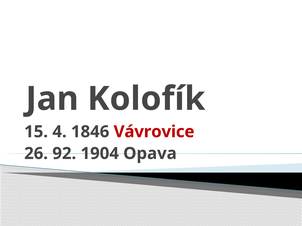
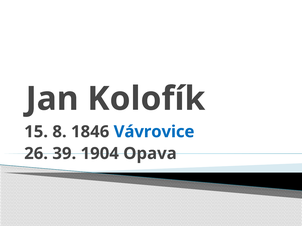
4: 4 -> 8 (60, 132)
Vávrovice colour: red -> blue (154, 132)
92: 92 -> 39 (64, 154)
